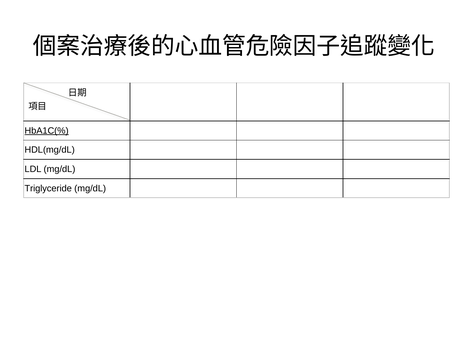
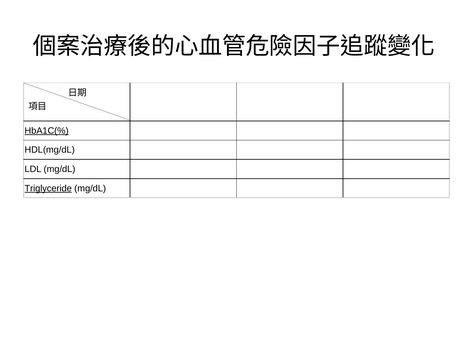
Triglyceride underline: none -> present (48, 188)
